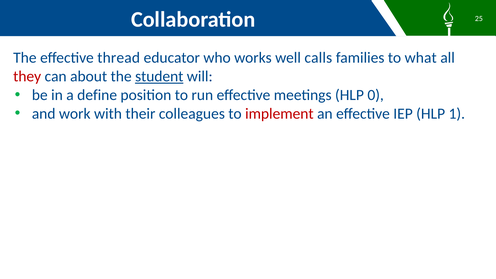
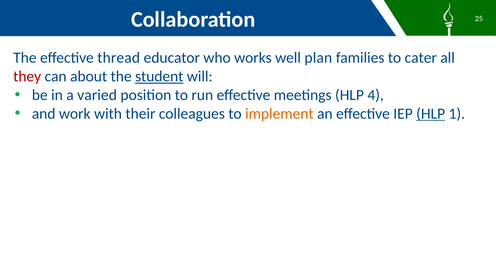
calls: calls -> plan (318, 58)
what: what -> cater (421, 58)
define: define -> varied (97, 95)
0: 0 -> 4 (376, 95)
implement colour: red -> orange (279, 114)
HLP underline: none -> present (431, 114)
